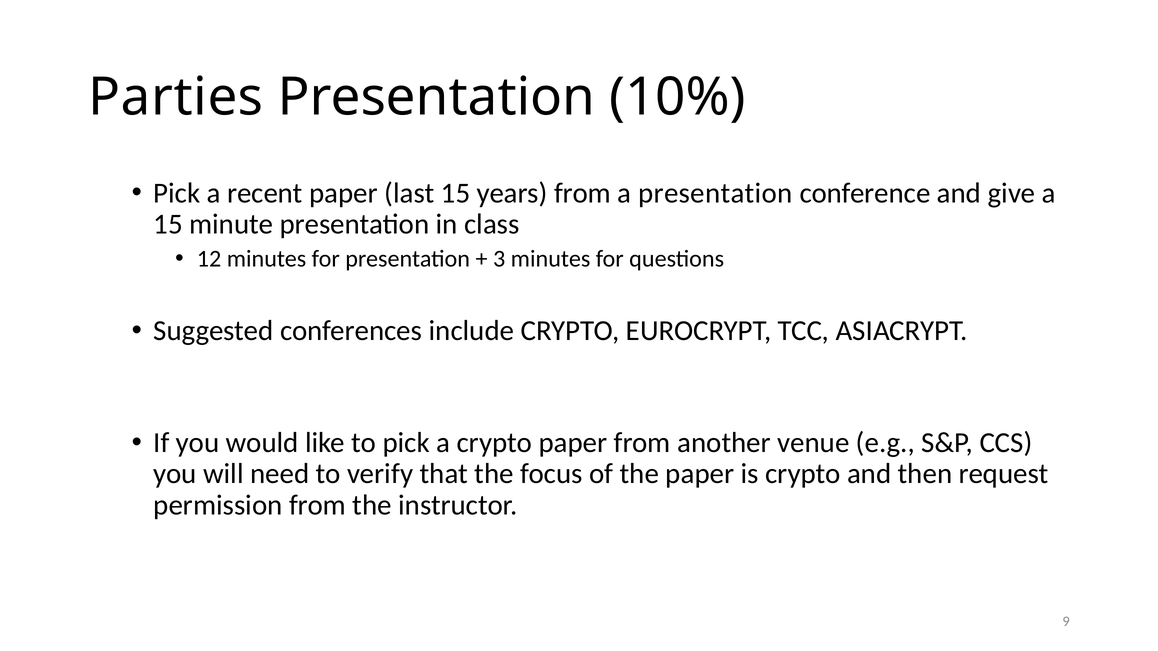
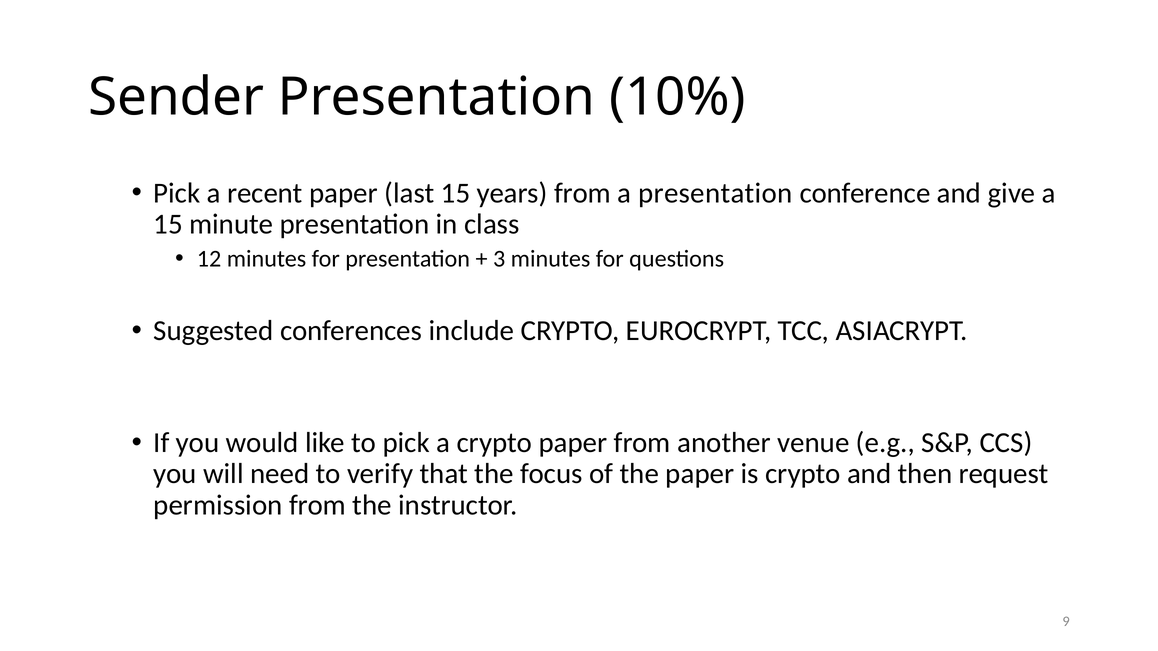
Parties: Parties -> Sender (176, 97)
